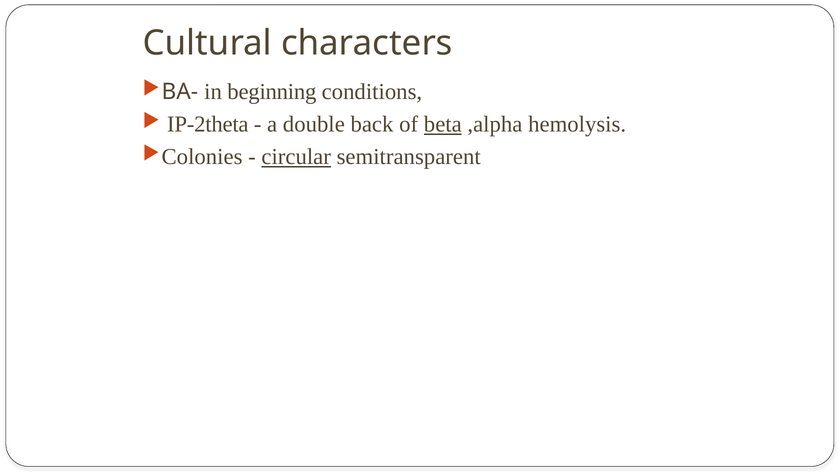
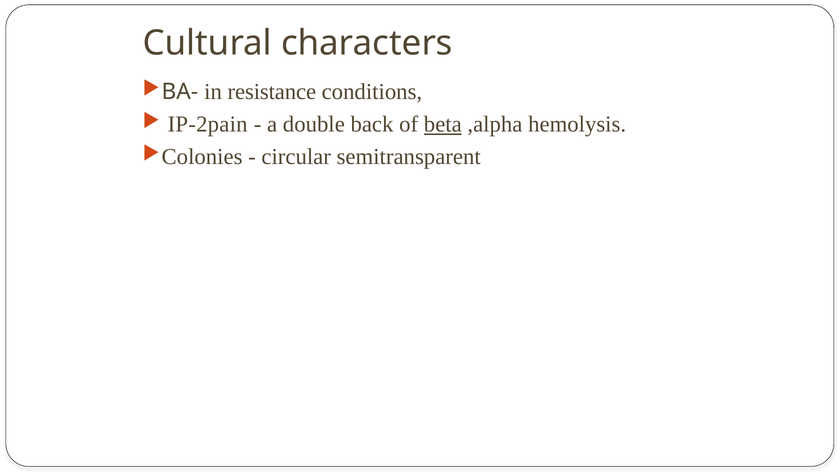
beginning: beginning -> resistance (272, 92)
IP-2theta: IP-2theta -> IP-2pain (208, 124)
circular underline: present -> none (296, 157)
